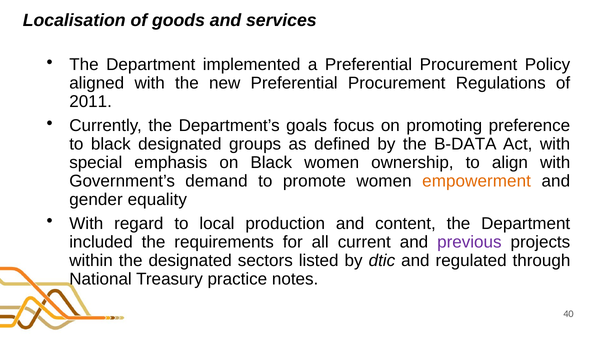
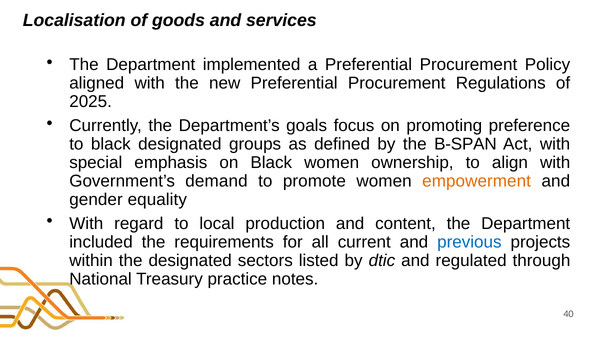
2011: 2011 -> 2025 (91, 102)
B-DATA: B-DATA -> B-SPAN (465, 144)
previous colour: purple -> blue (469, 242)
